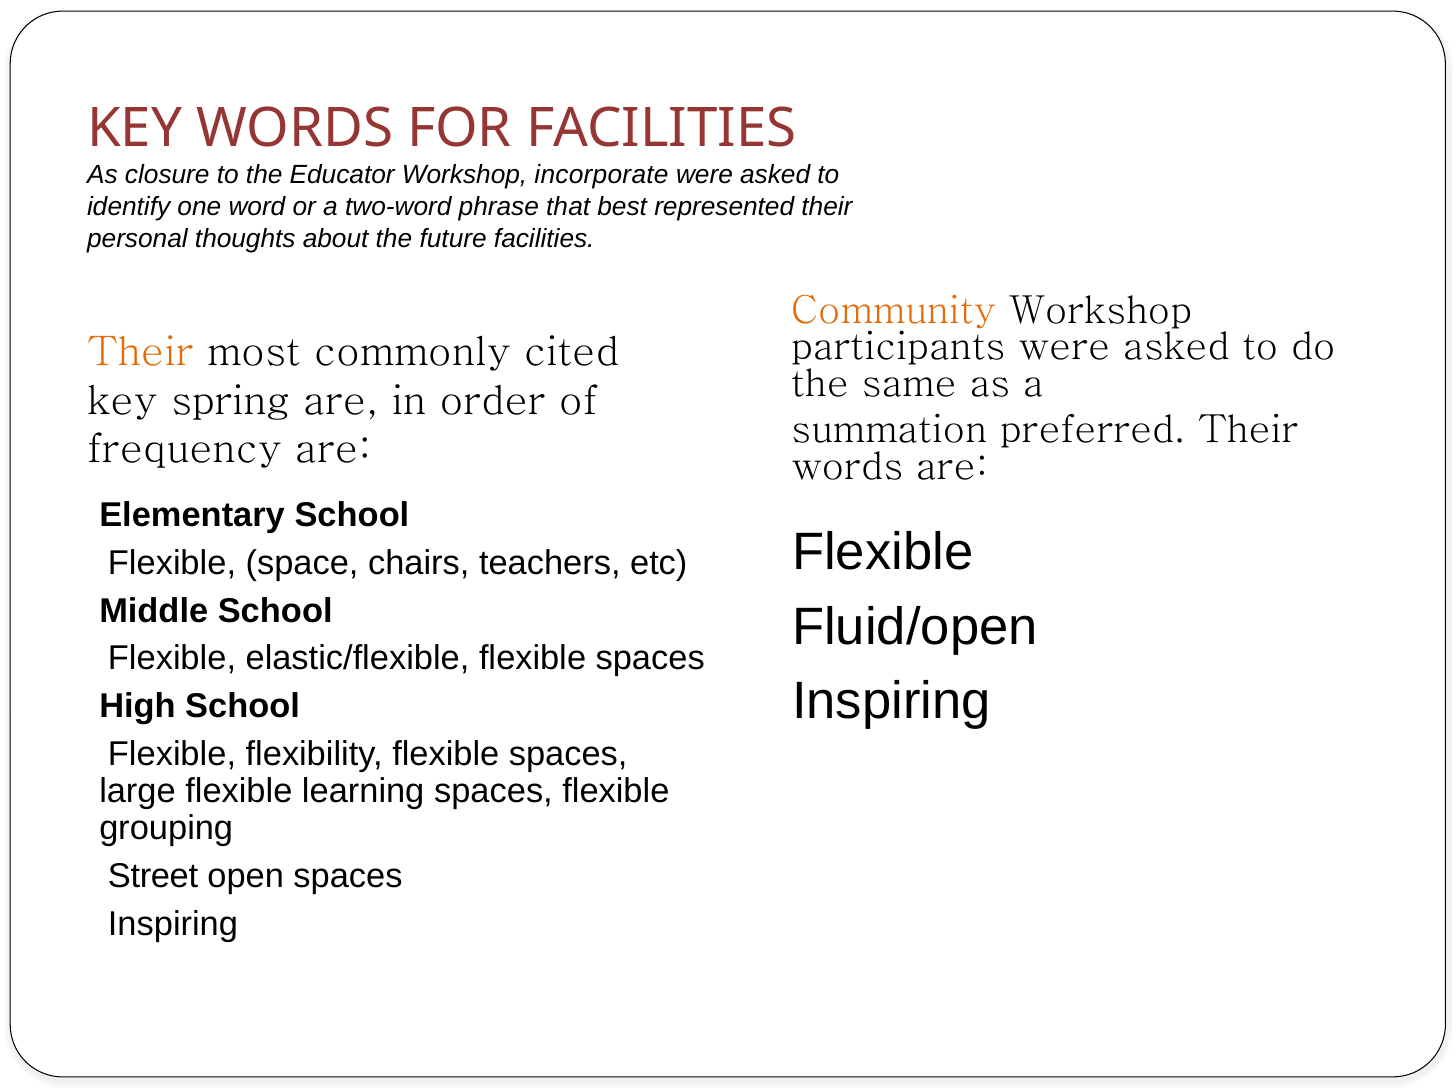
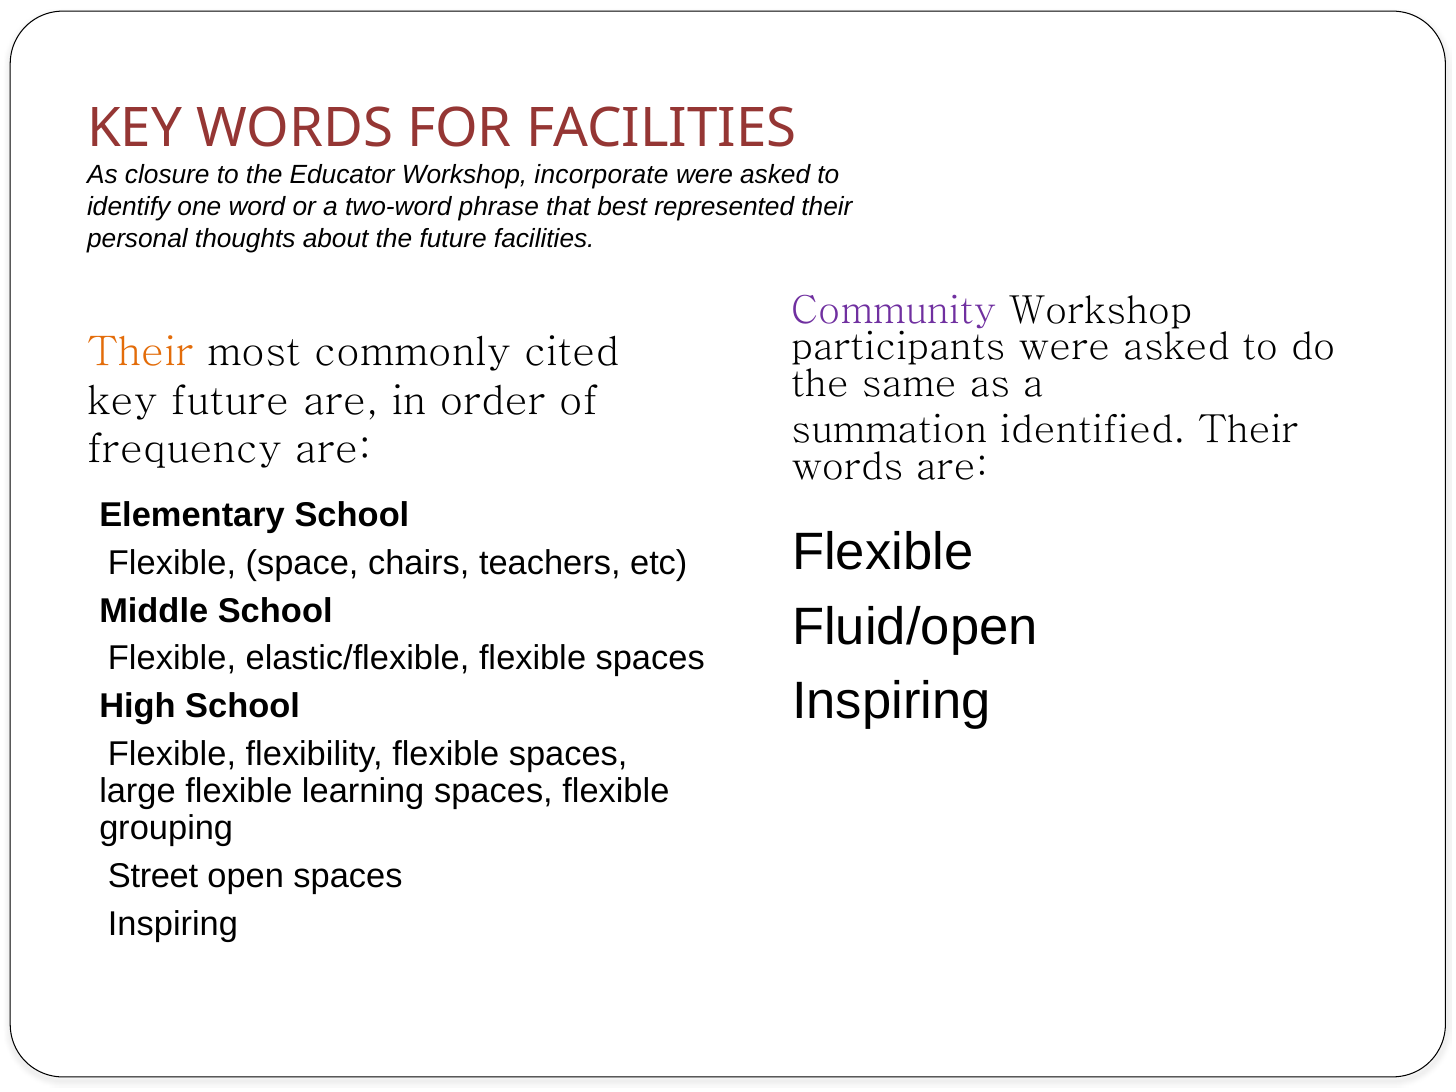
Community colour: orange -> purple (894, 310)
key spring: spring -> future (230, 401)
preferred: preferred -> identified (1092, 430)
